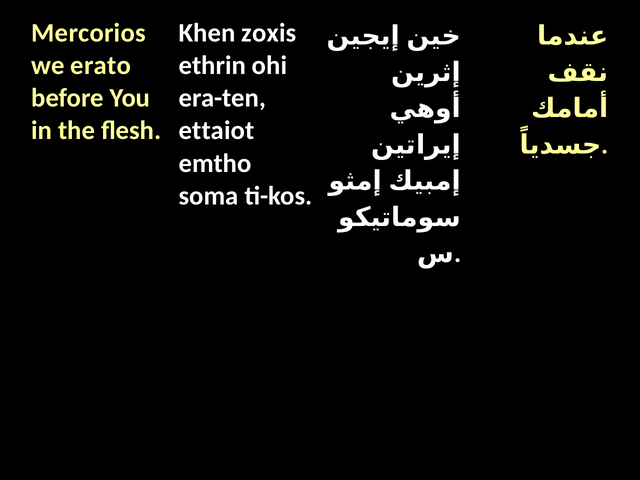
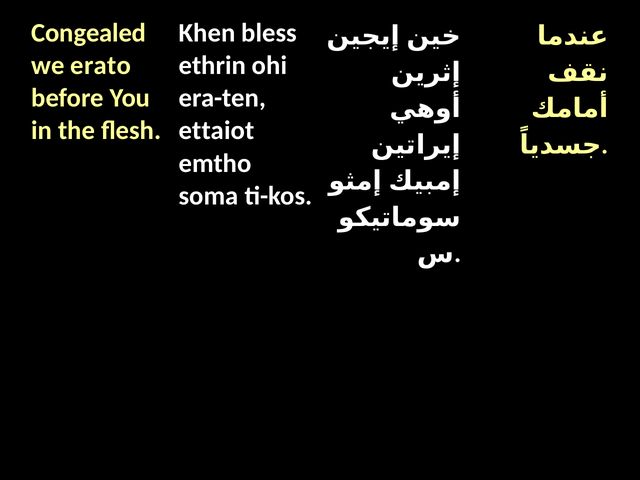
Mercorios: Mercorios -> Congealed (89, 33)
zoxis: zoxis -> bless (269, 33)
